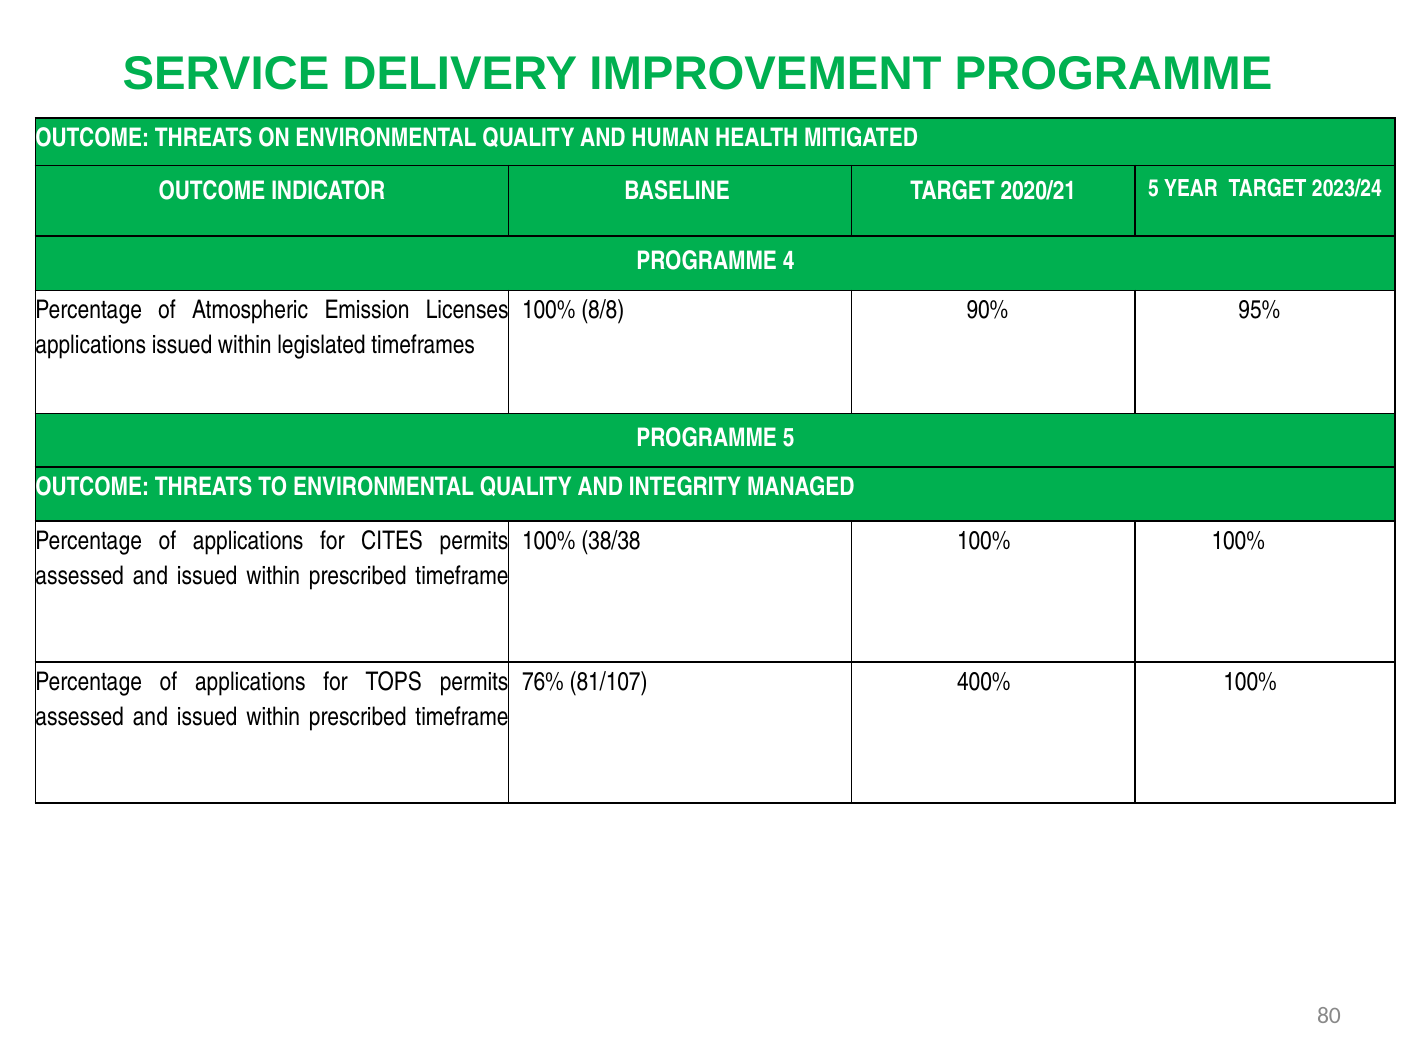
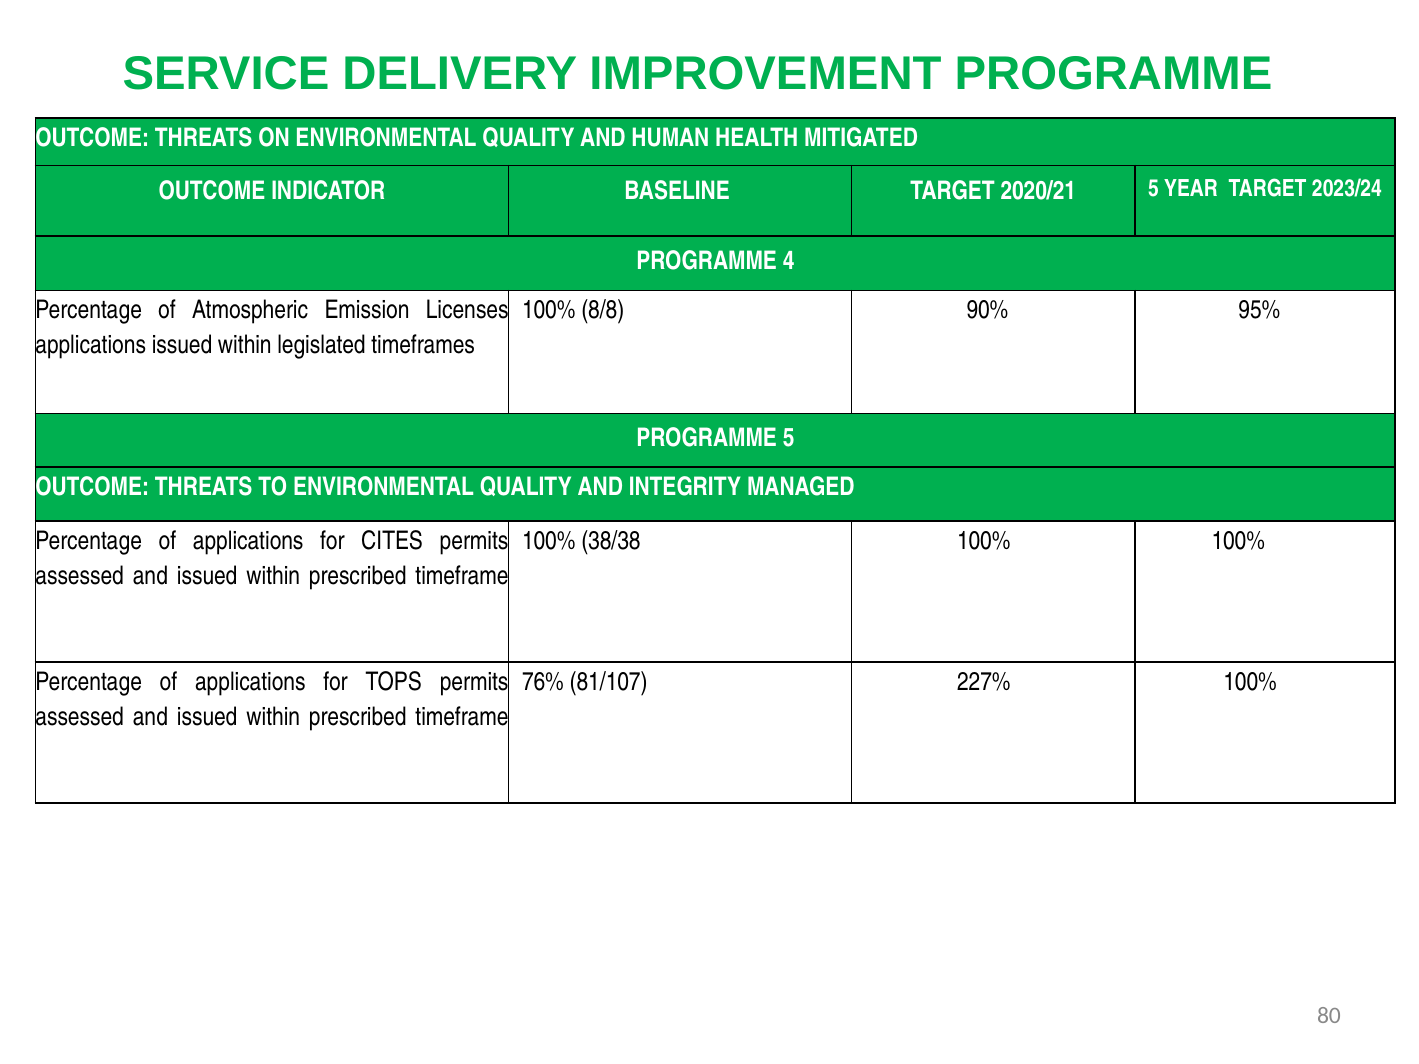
400%: 400% -> 227% (984, 682)
